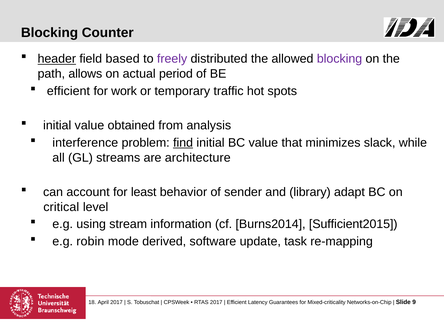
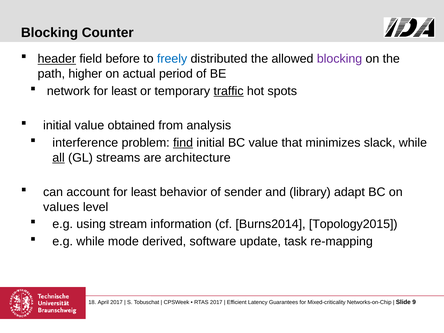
based: based -> before (123, 59)
freely colour: purple -> blue (172, 59)
allows: allows -> higher (85, 74)
efficient: efficient -> network (68, 91)
work: work -> least (124, 91)
traffic underline: none -> present (229, 91)
all underline: none -> present (59, 158)
critical: critical -> values (61, 207)
Sufficient2015: Sufficient2015 -> Topology2015 (353, 224)
e.g robin: robin -> while (90, 241)
